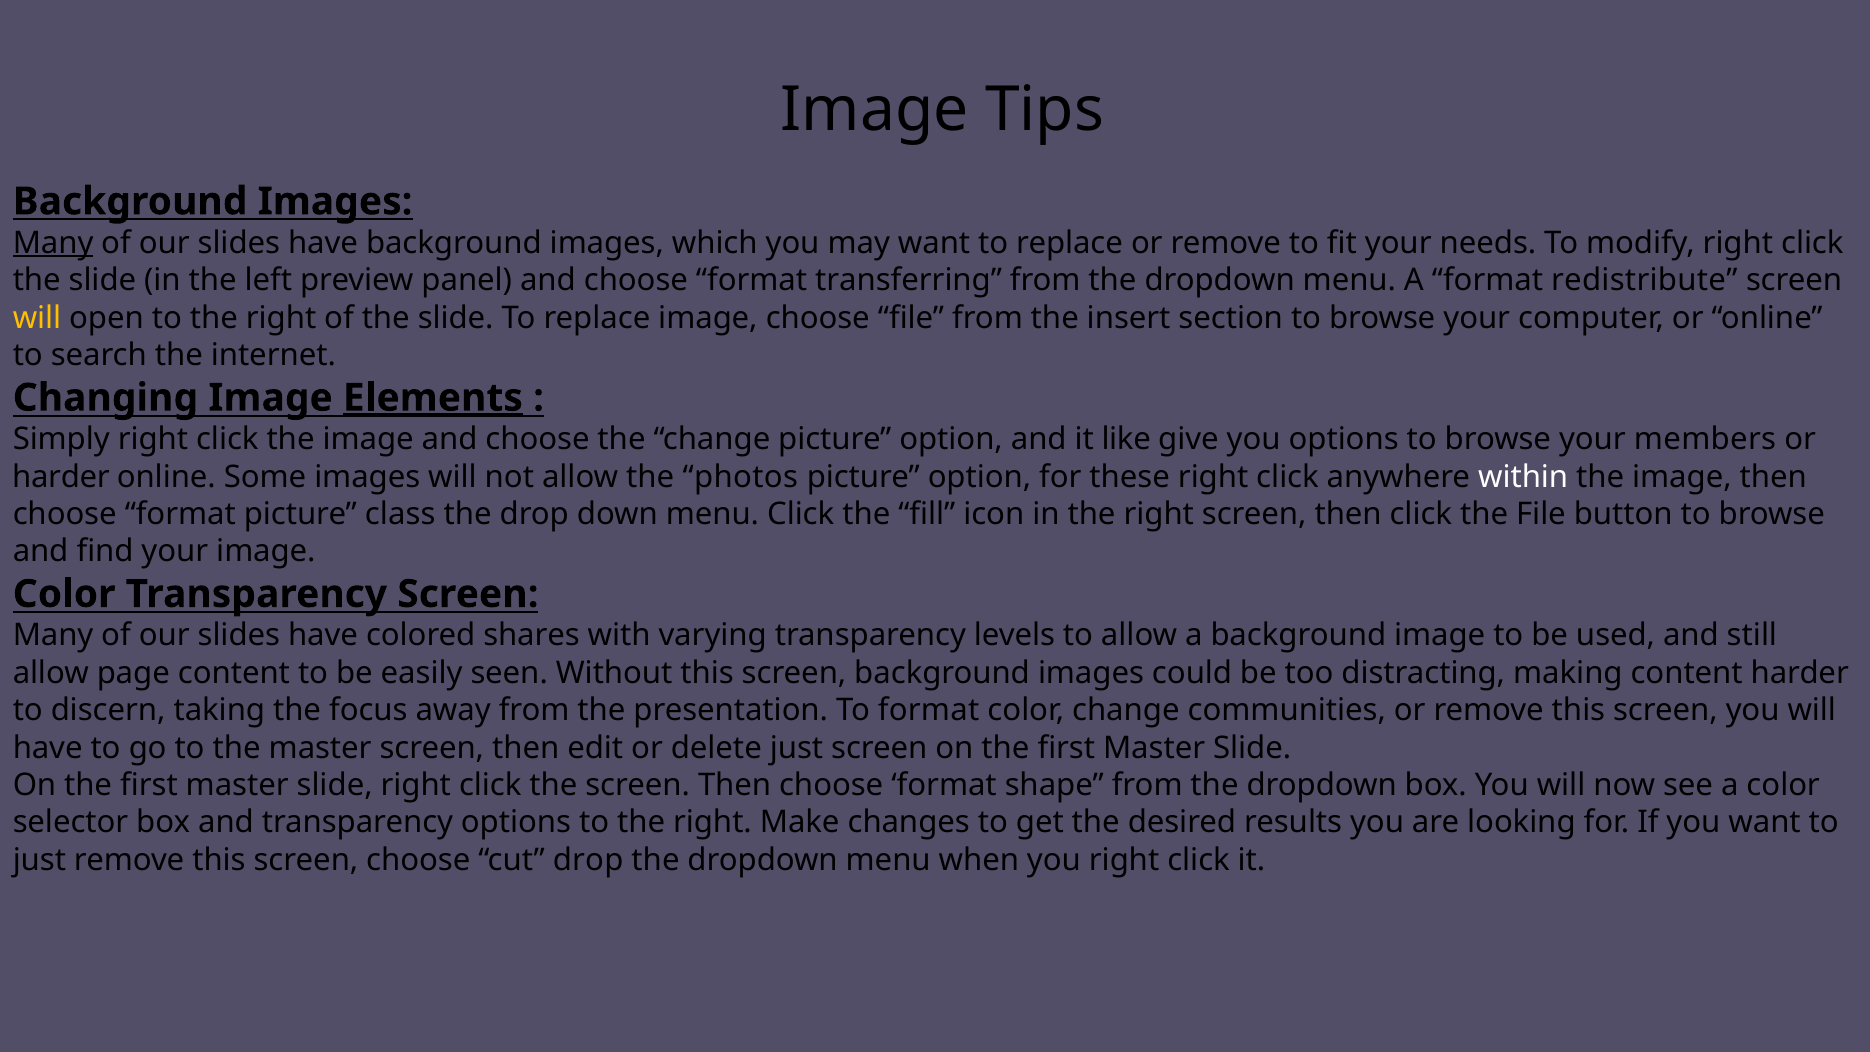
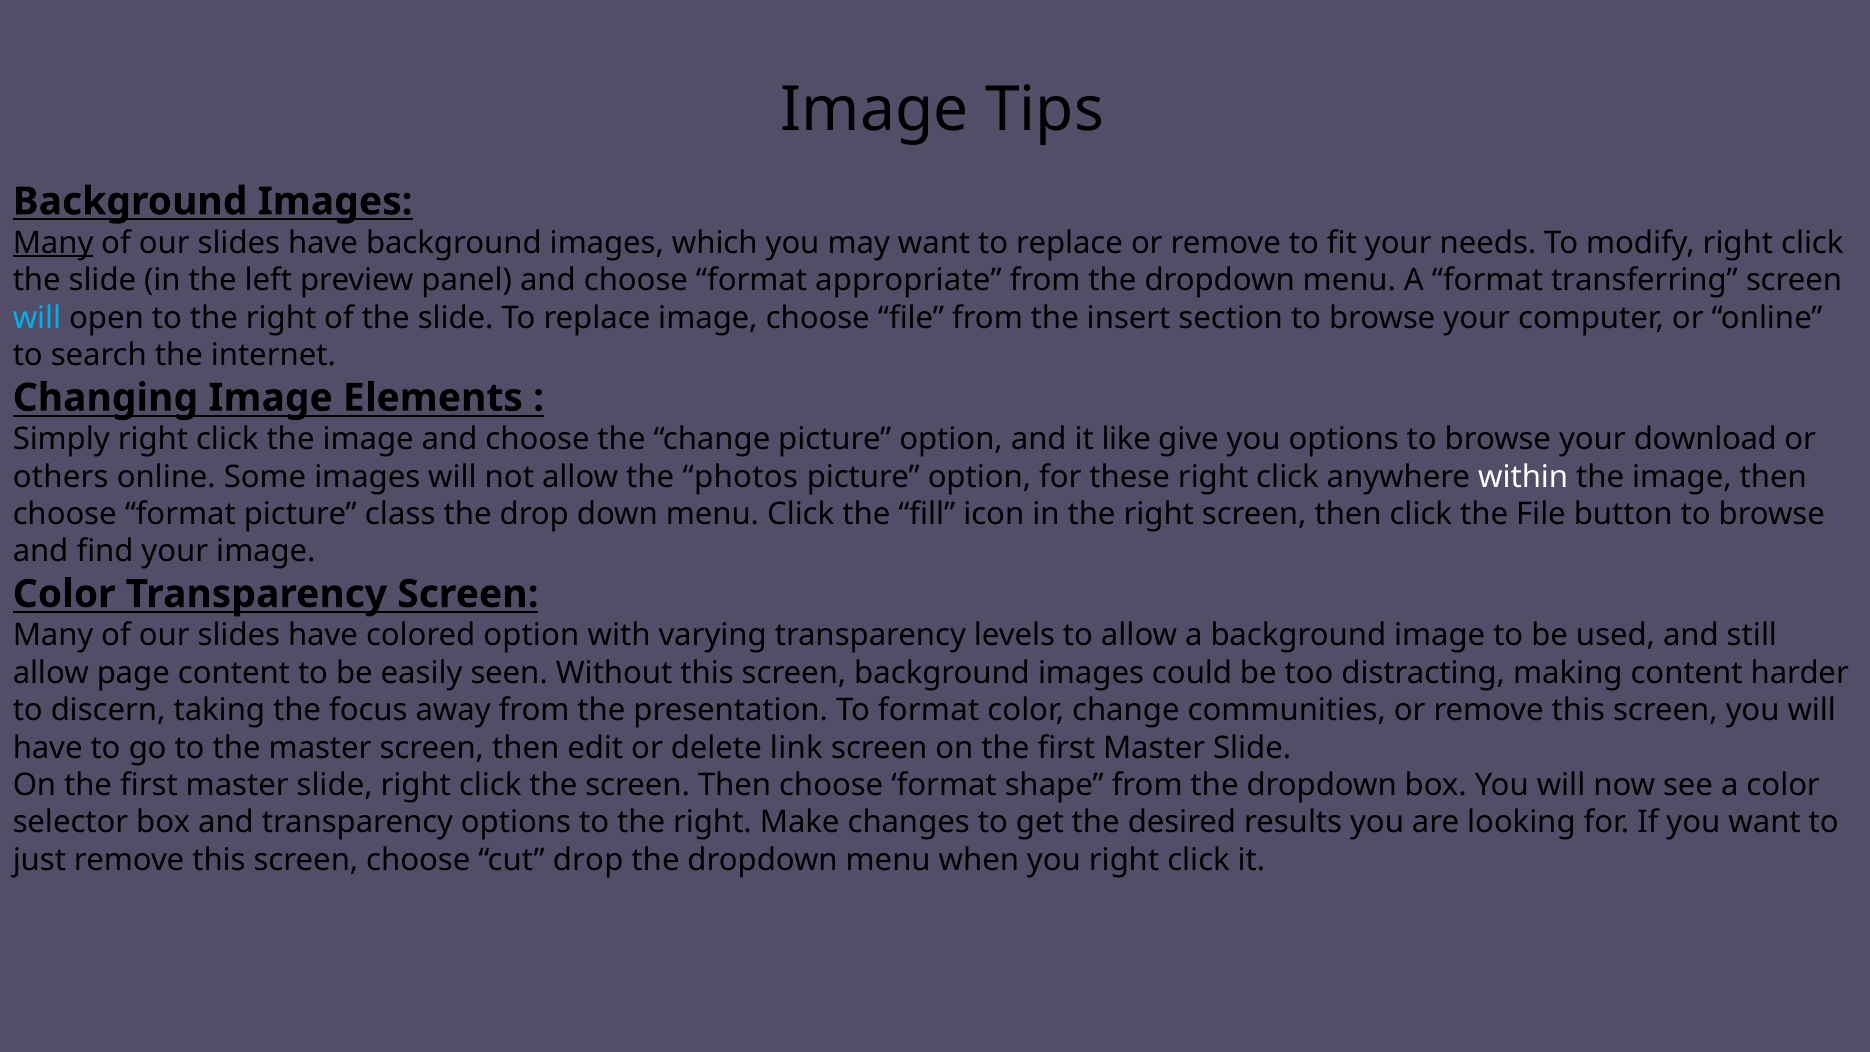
transferring: transferring -> appropriate (908, 280)
redistribute: redistribute -> transferring (1644, 280)
will colour: yellow -> light blue (37, 318)
Elements underline: present -> none (433, 398)
members: members -> download (1705, 439)
harder: harder -> others (61, 477)
colored shares: shares -> option (531, 636)
delete just: just -> link (796, 748)
